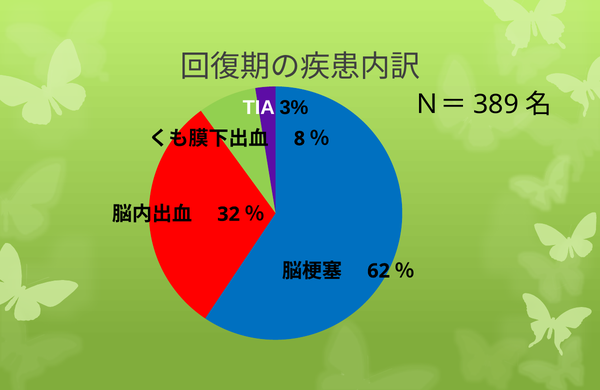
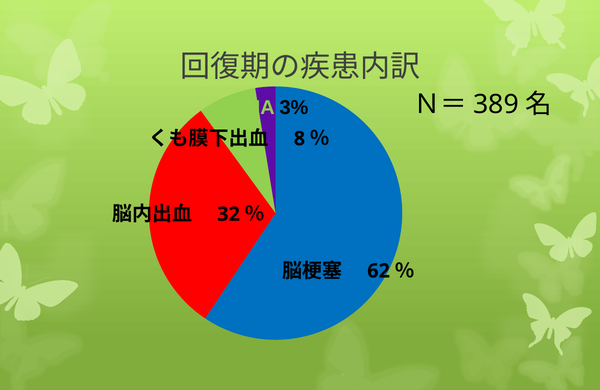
TIA colour: white -> light green (259, 108)
